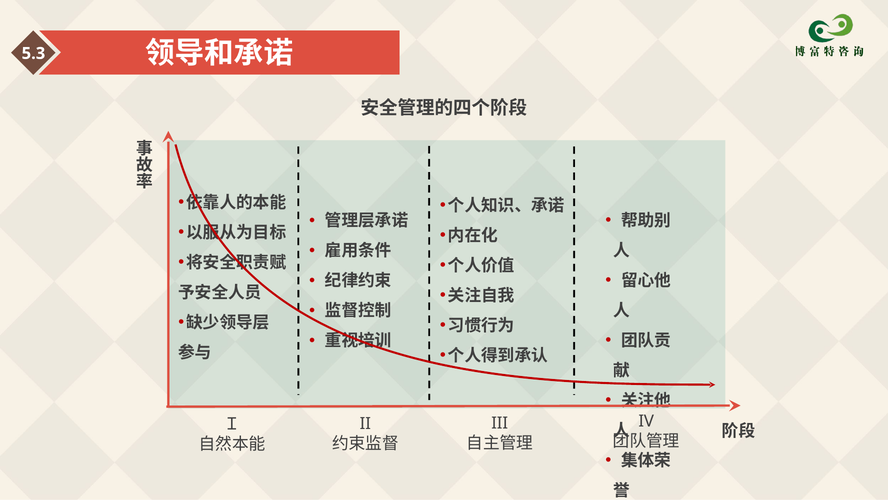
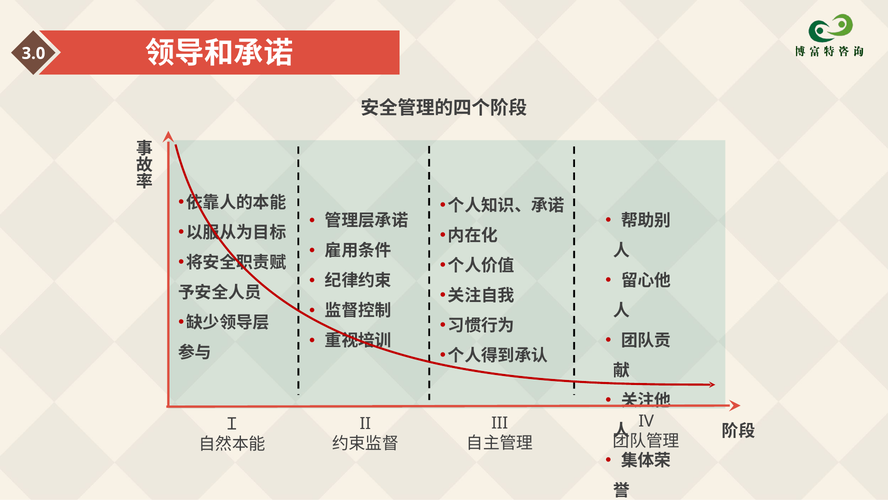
5.3: 5.3 -> 3.0 (33, 53)
